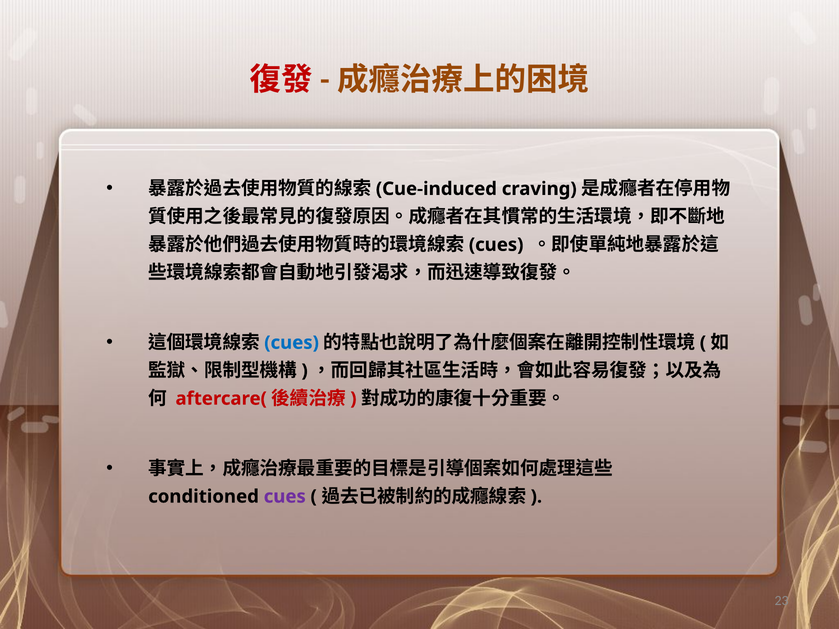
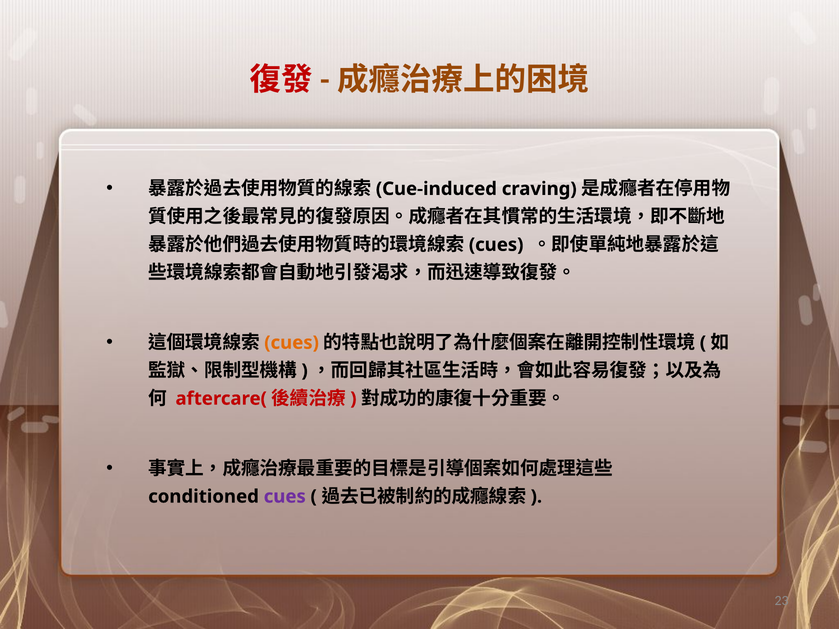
cues colour: blue -> orange (292, 343)
